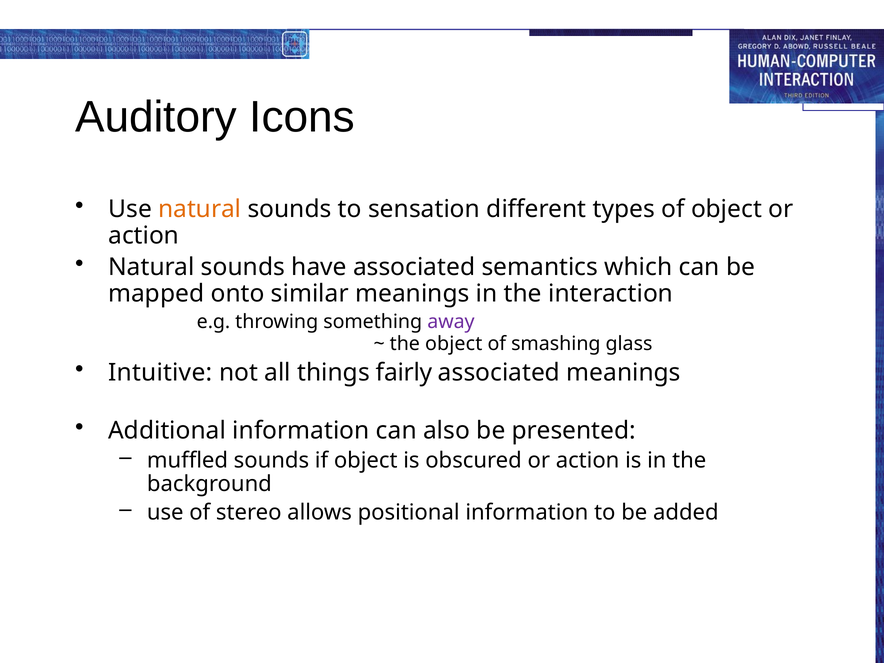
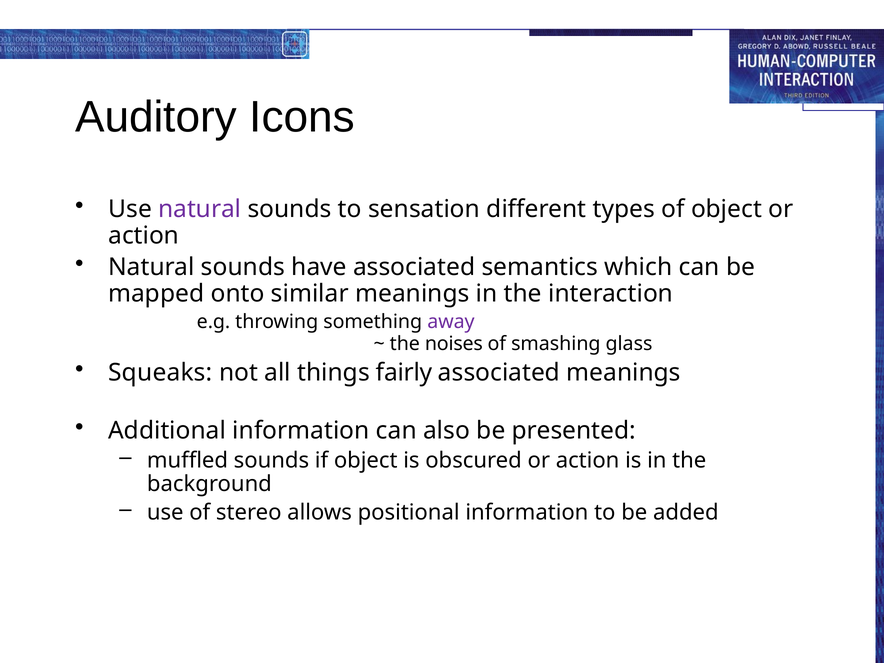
natural colour: orange -> purple (200, 209)
the object: object -> noises (454, 344)
Intuitive: Intuitive -> Squeaks (160, 373)
